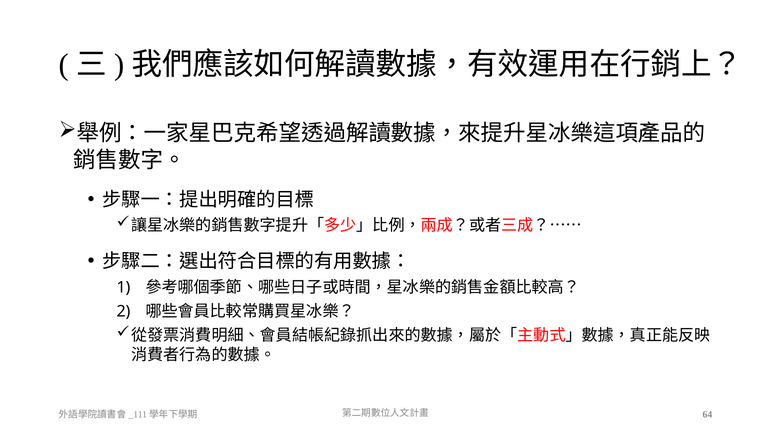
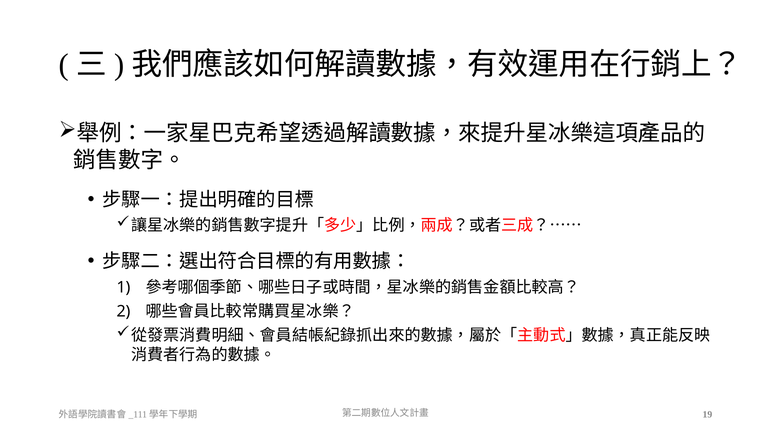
64: 64 -> 19 (707, 414)
